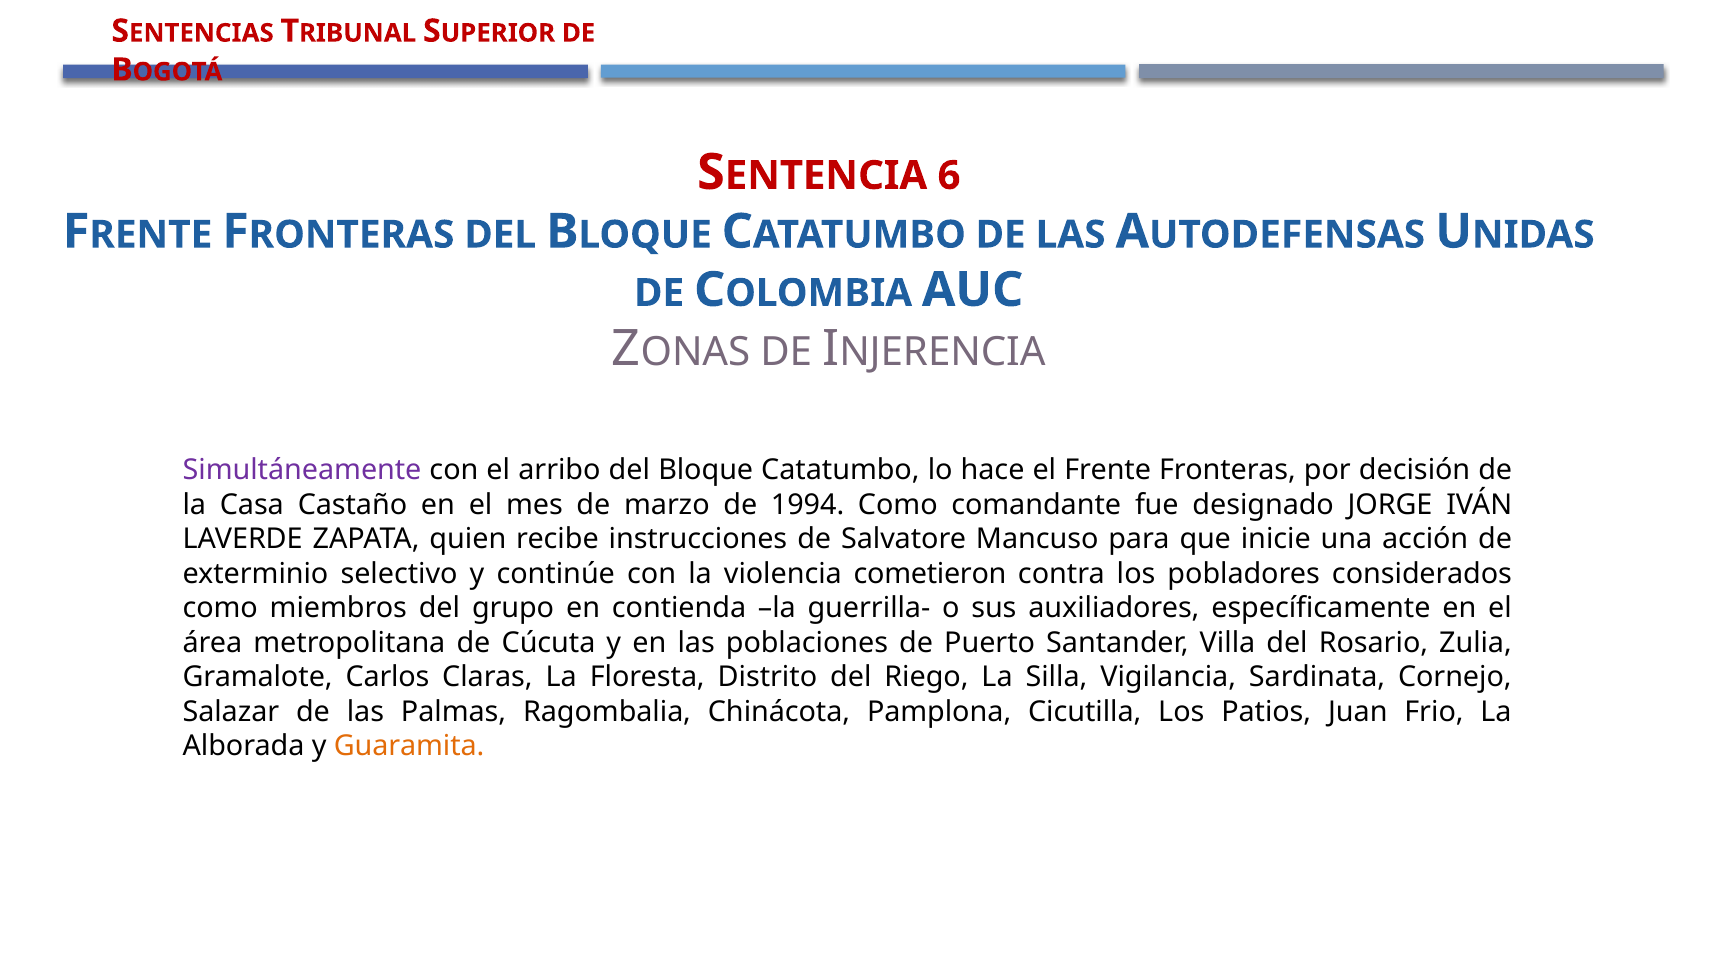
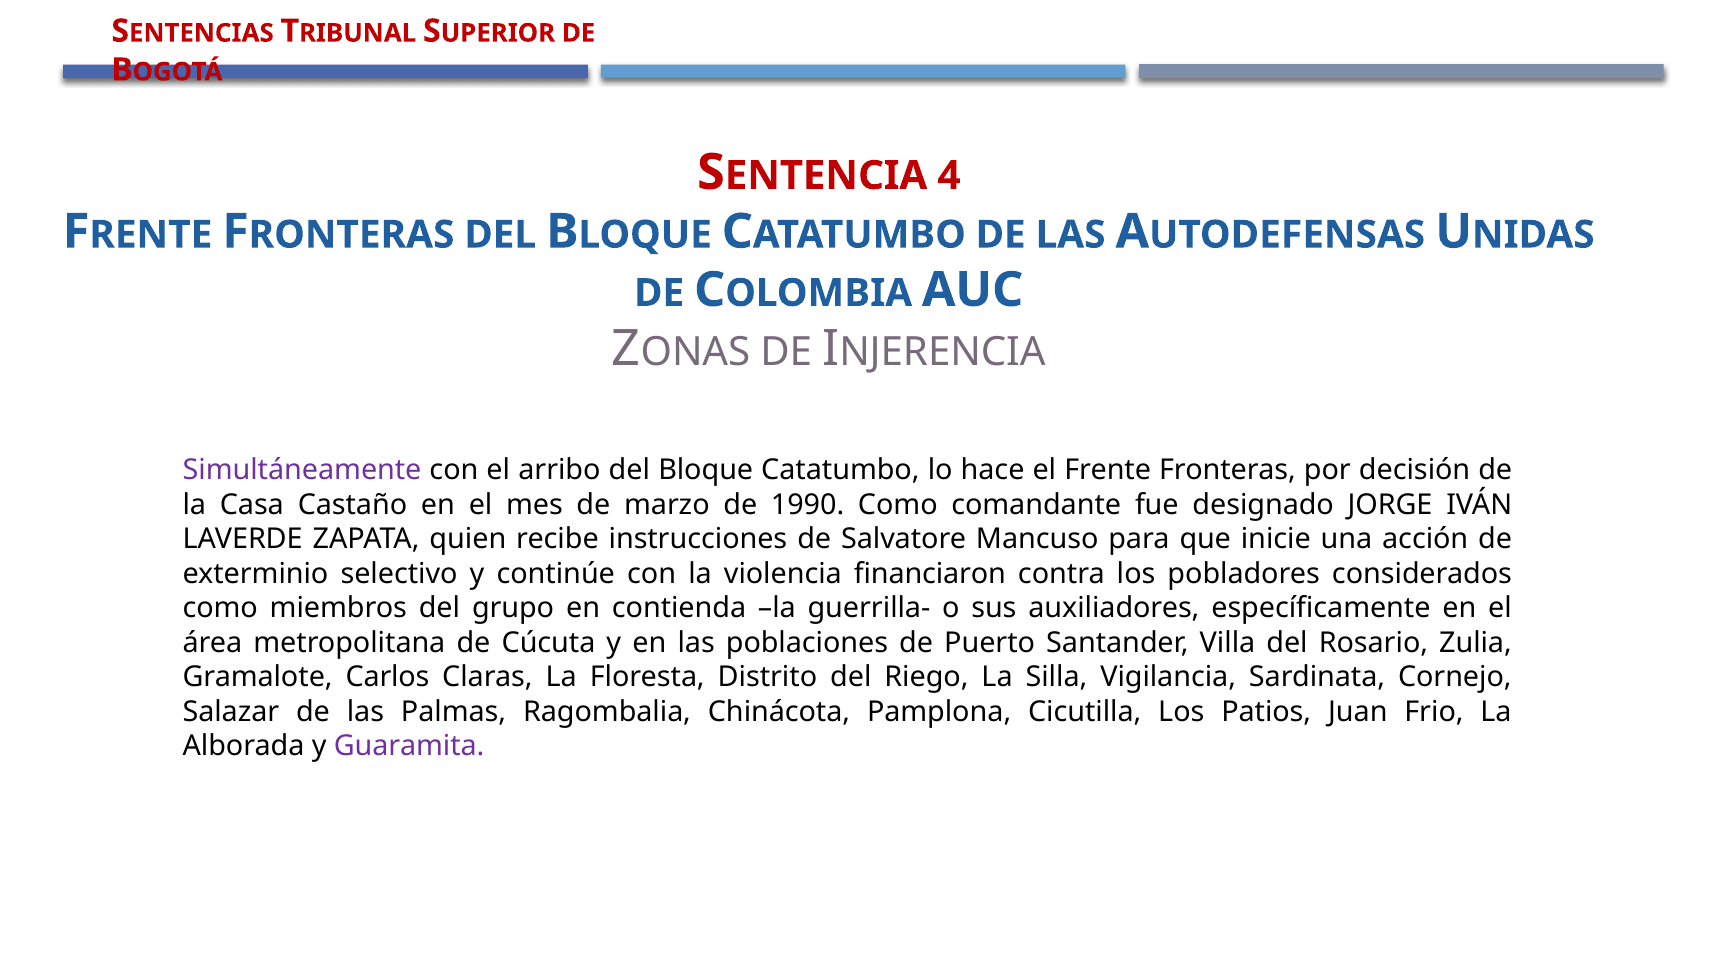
6: 6 -> 4 (949, 176)
1994: 1994 -> 1990 (808, 505)
cometieron: cometieron -> financiaron (930, 574)
Guaramita colour: orange -> purple (409, 747)
